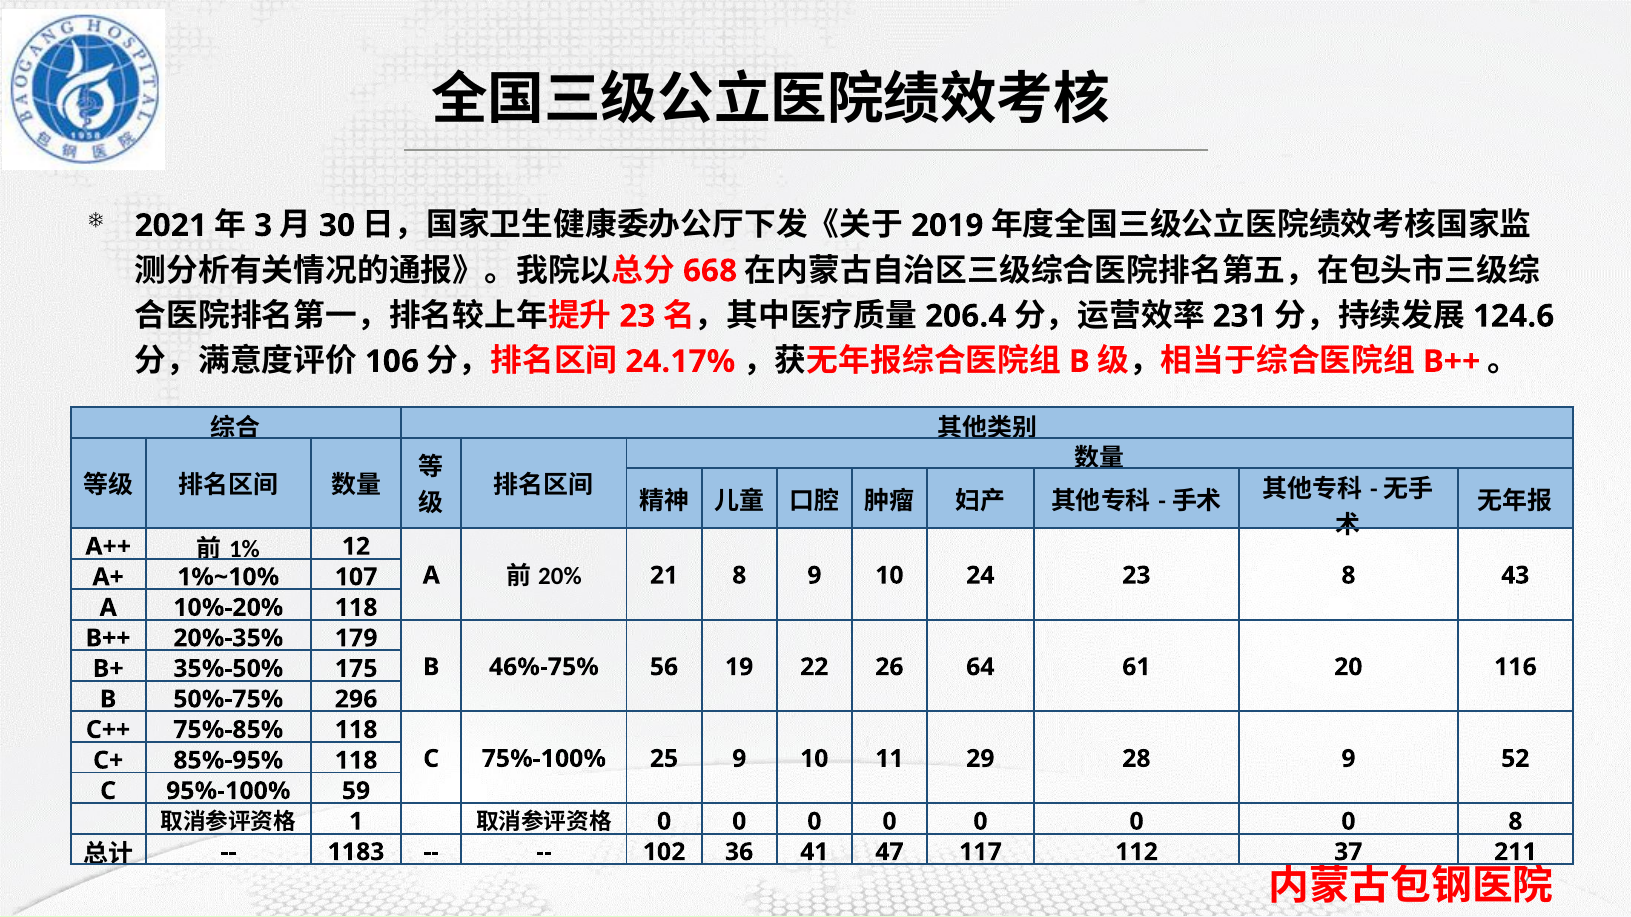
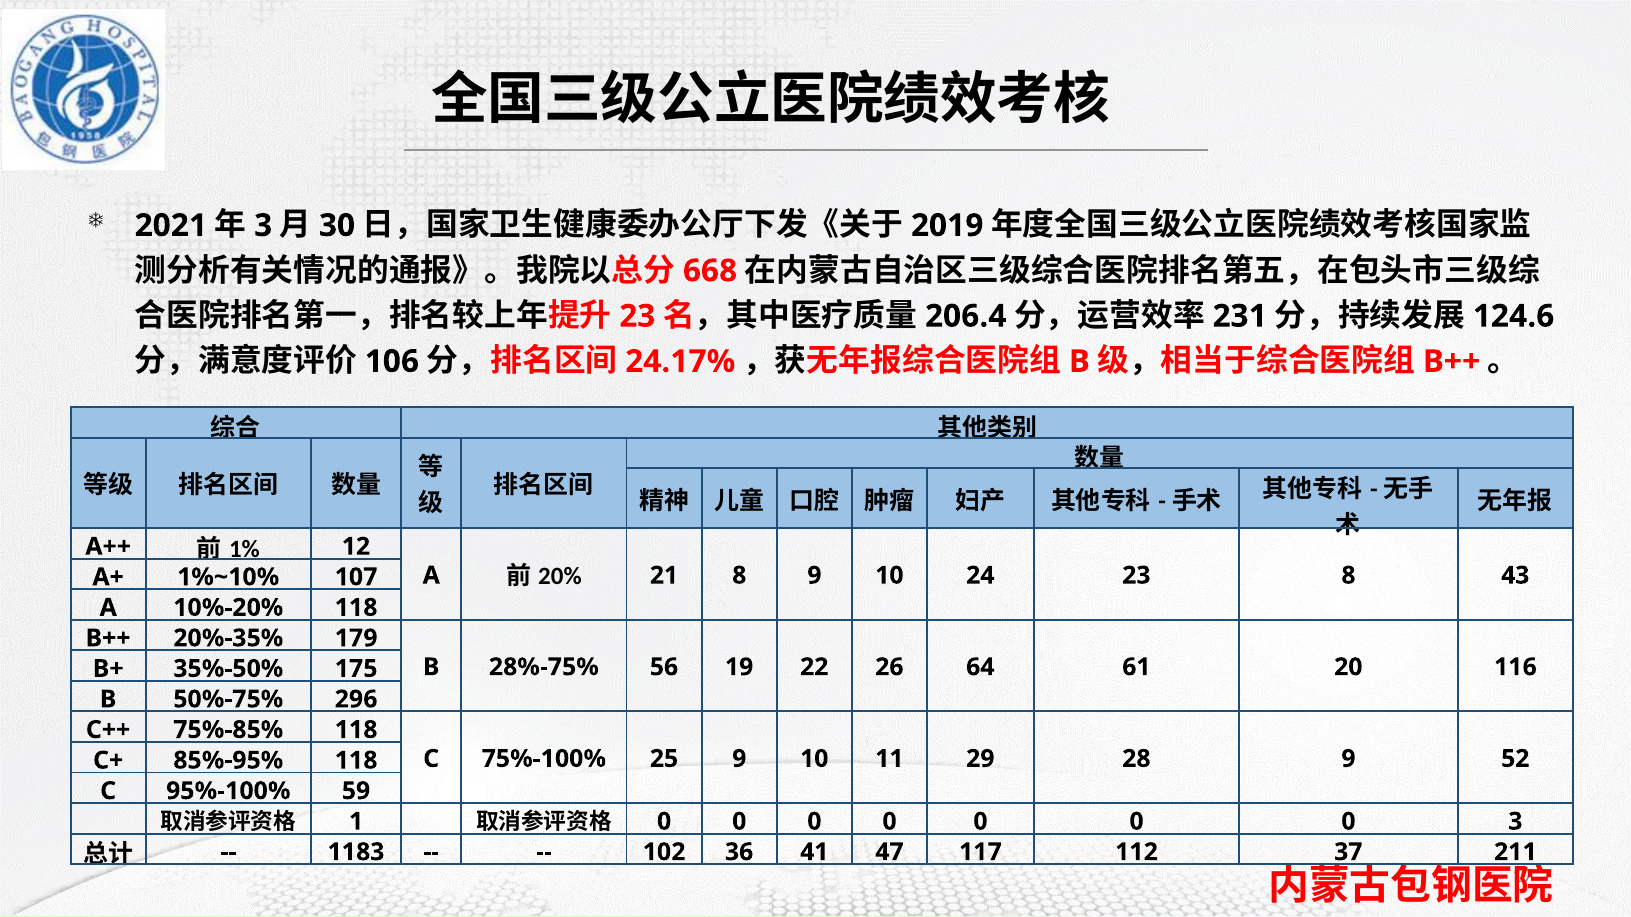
46%-75%: 46%-75% -> 28%-75% (544, 667)
0 8: 8 -> 3 (1515, 822)
